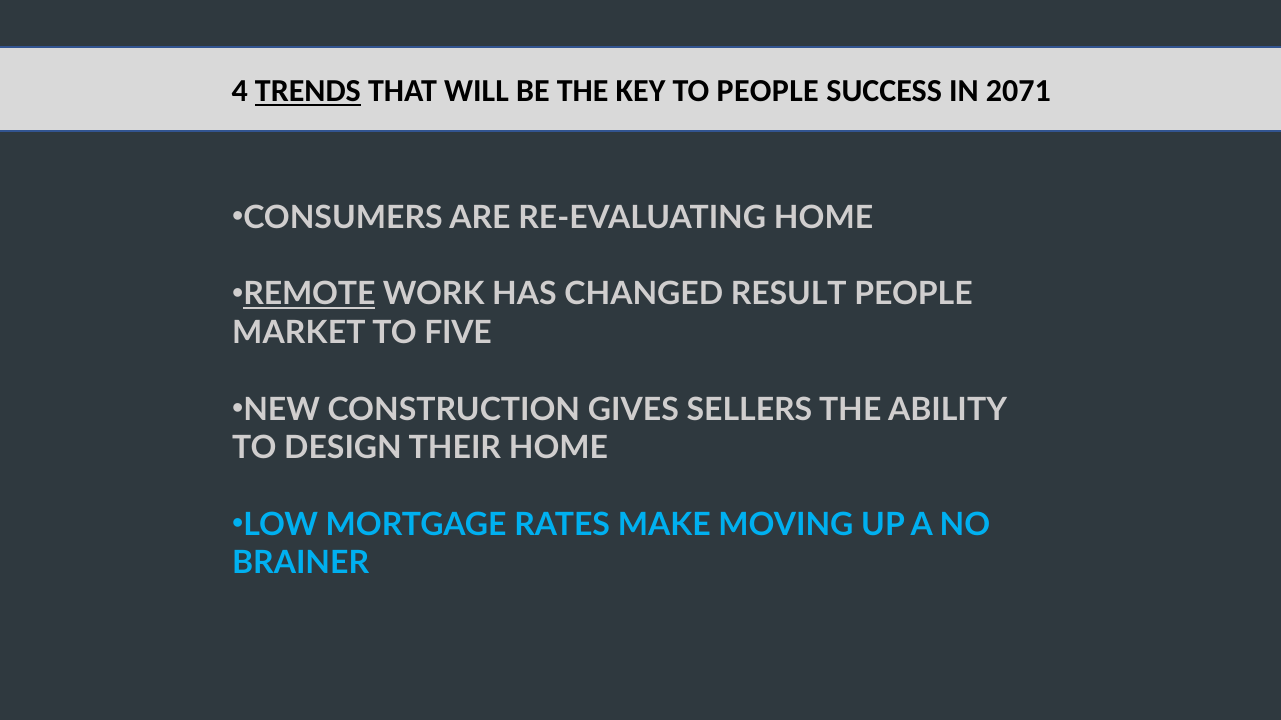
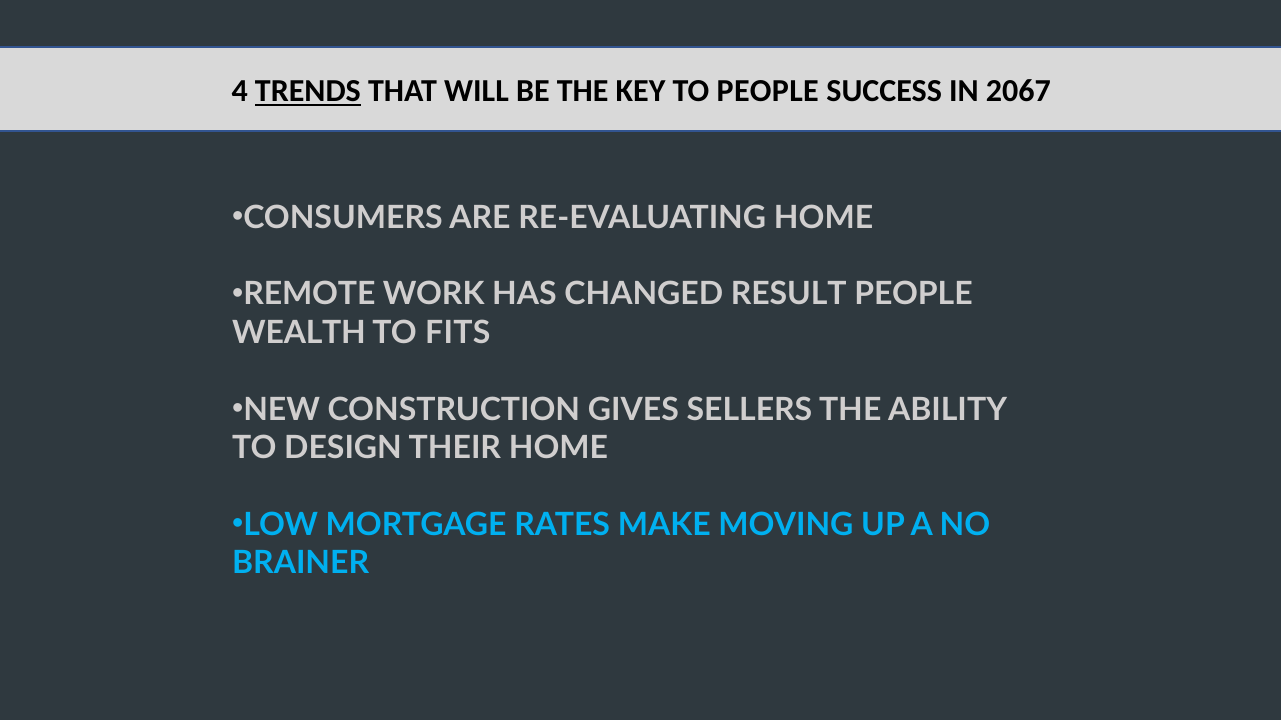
2071: 2071 -> 2067 (1018, 91)
REMOTE underline: present -> none (309, 295)
MARKET: MARKET -> WEALTH (299, 333)
FIVE: FIVE -> FITS (458, 333)
